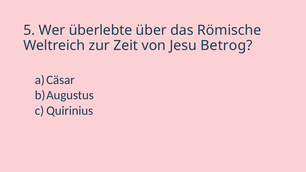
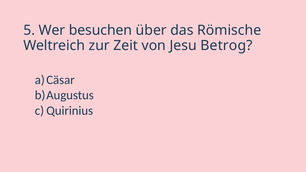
überlebte: überlebte -> besuchen (101, 30)
